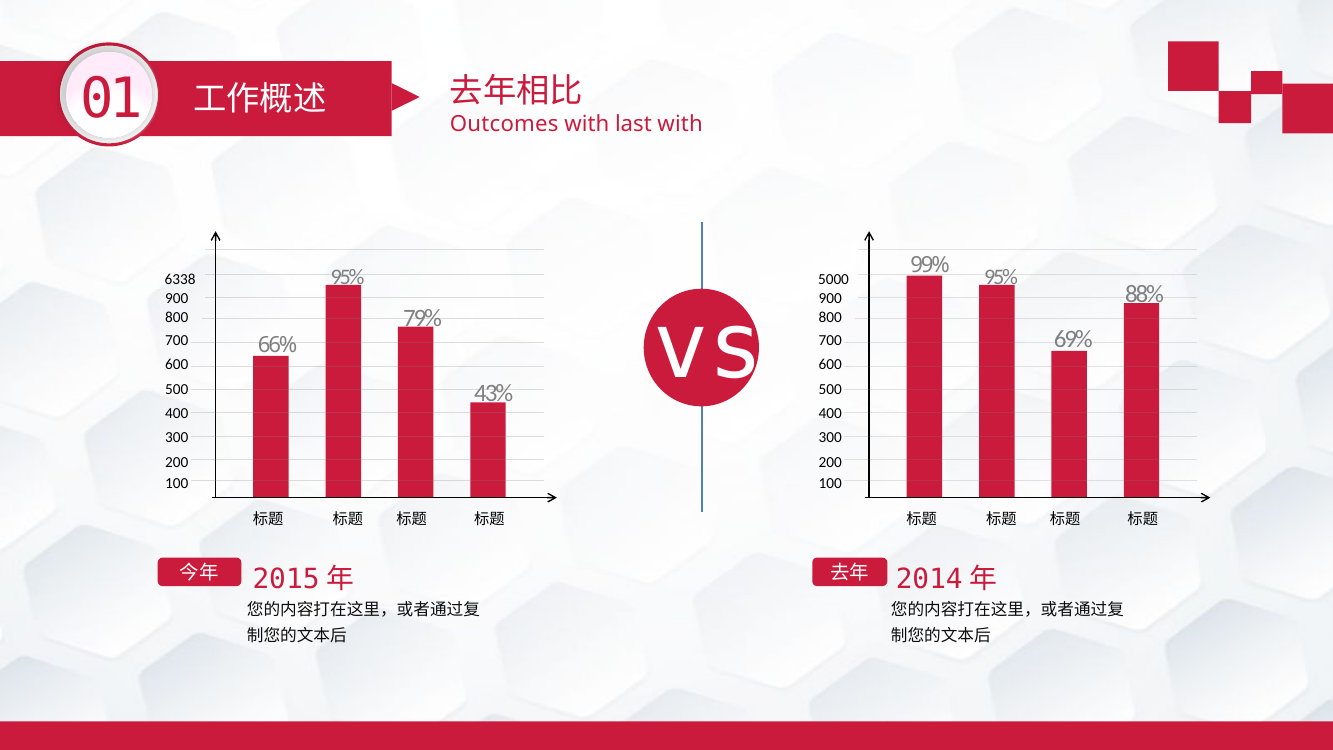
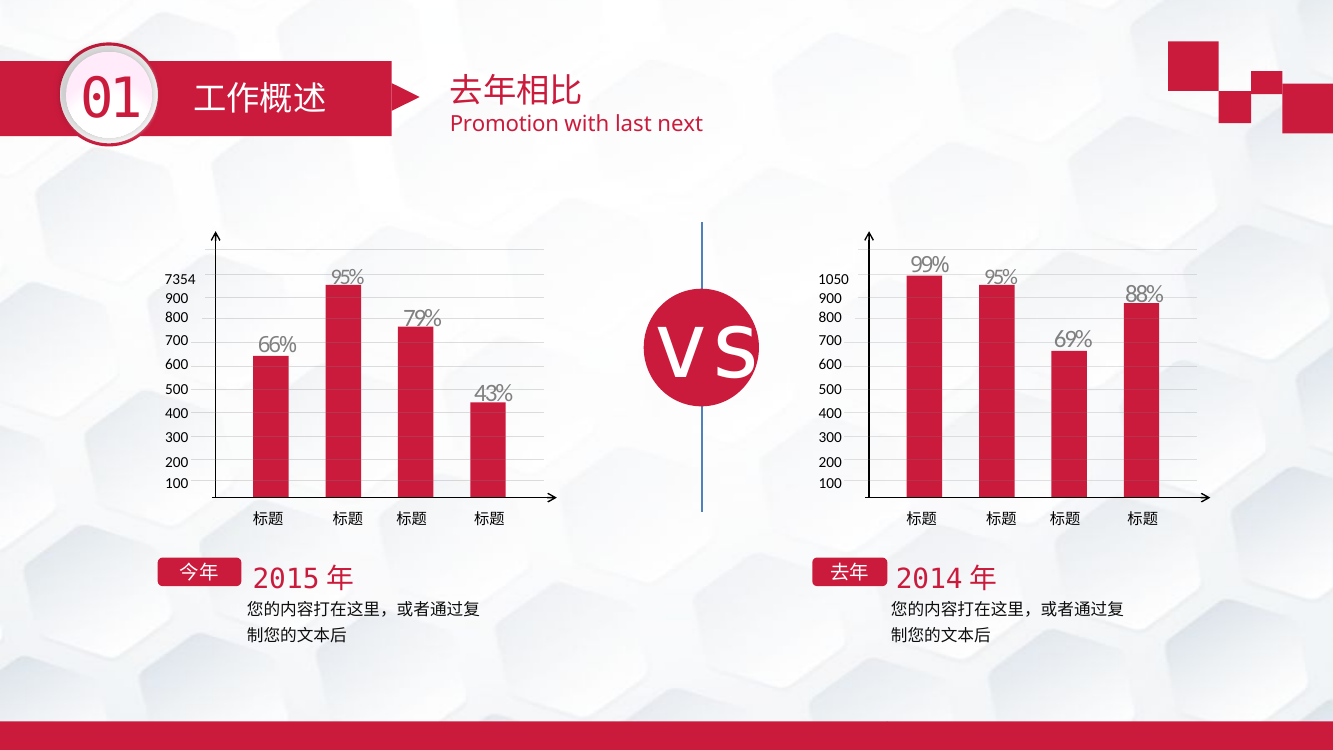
Outcomes: Outcomes -> Promotion (504, 124)
last with: with -> next (680, 124)
6338: 6338 -> 7354 (180, 279)
5000: 5000 -> 1050 (834, 279)
